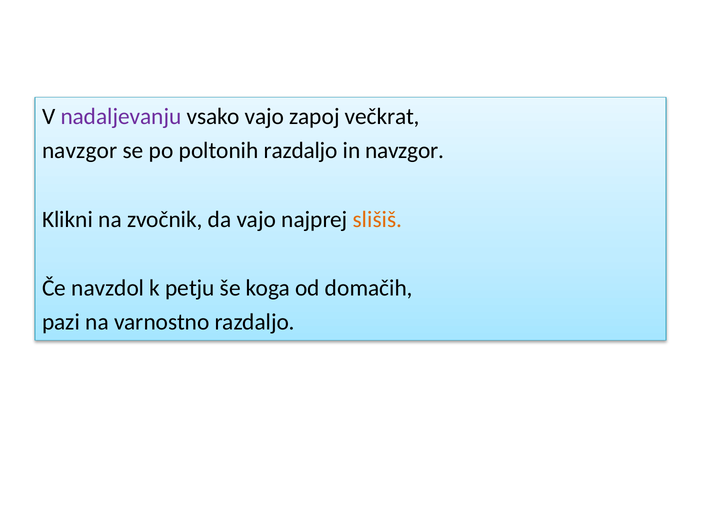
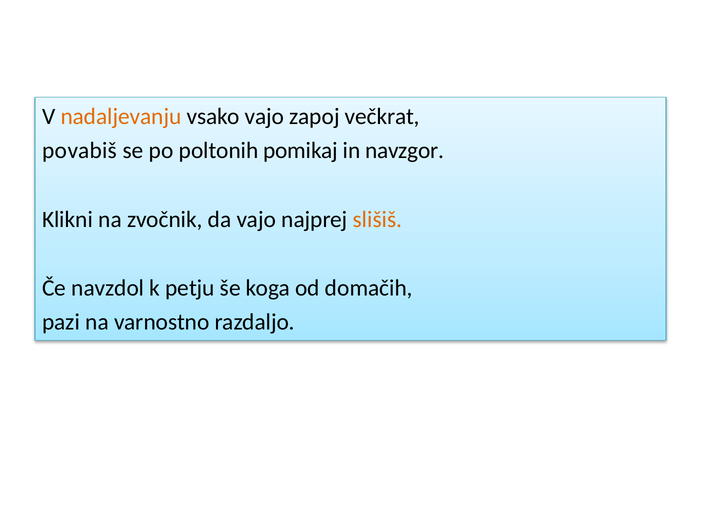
nadaljevanju colour: purple -> orange (121, 116)
navzgor: navzgor -> povabiš (80, 151)
poltonih razdaljo: razdaljo -> pomikaj (301, 151)
